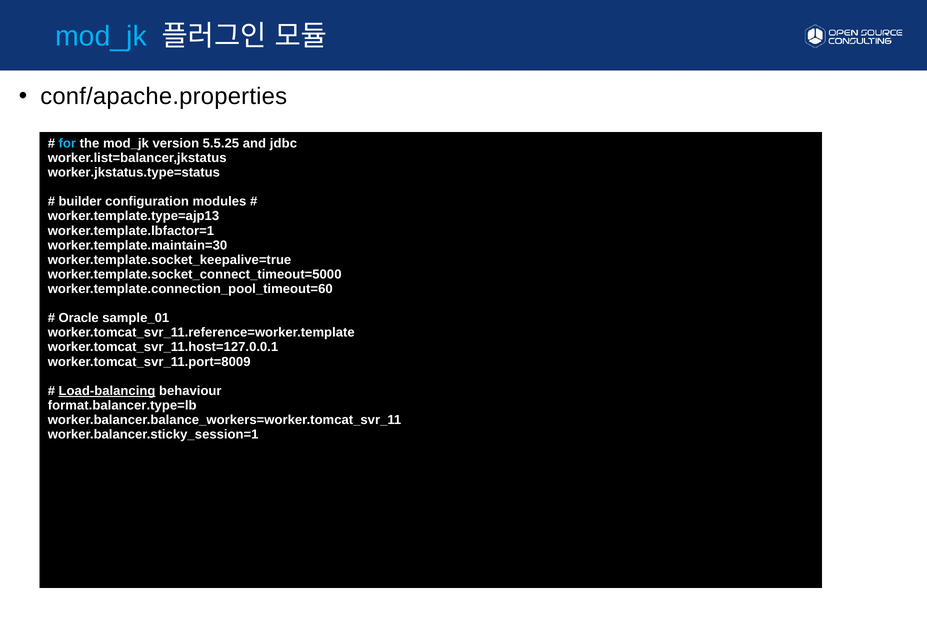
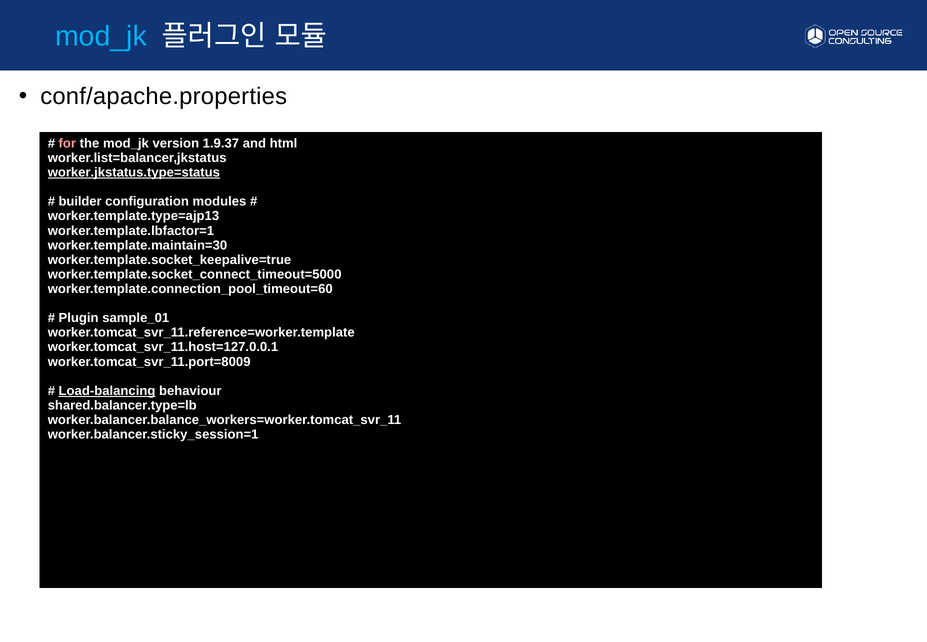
for colour: light blue -> pink (67, 143)
5.5.25: 5.5.25 -> 1.9.37 (221, 143)
jdbc: jdbc -> html (284, 143)
worker.jkstatus.type=status underline: none -> present (134, 172)
Oracle: Oracle -> Plugin (79, 318)
format.balancer.type=lb: format.balancer.type=lb -> shared.balancer.type=lb (122, 405)
